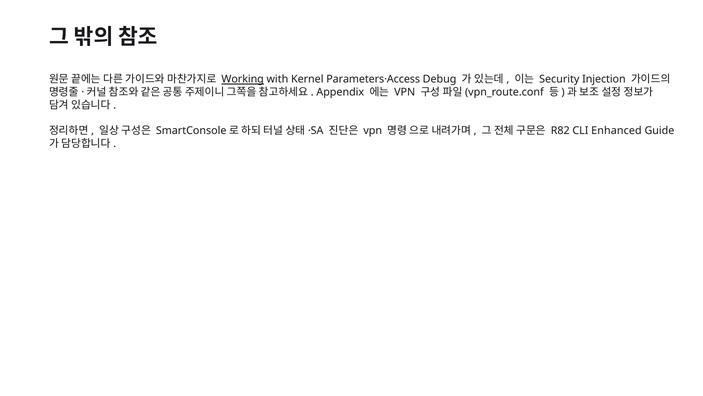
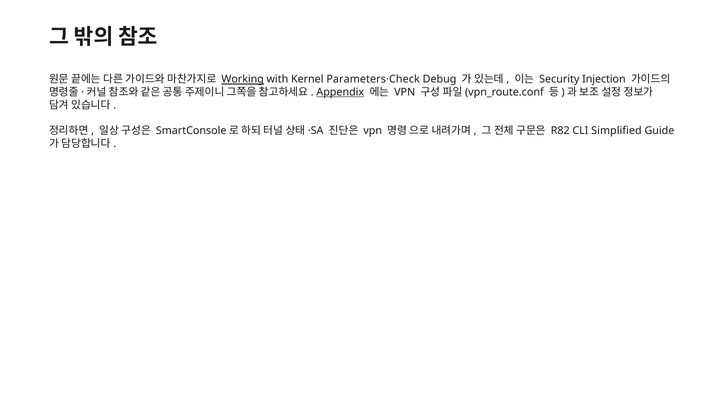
Parameters·Access: Parameters·Access -> Parameters·Check (373, 79)
Appendix underline: none -> present (340, 92)
Enhanced: Enhanced -> Simplified (616, 131)
